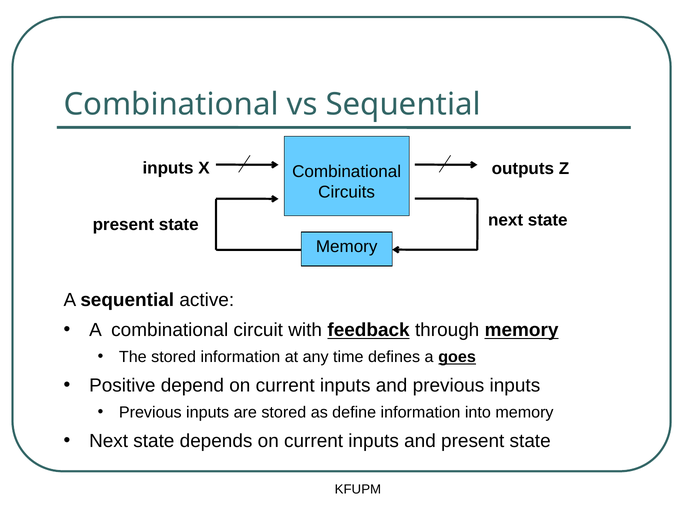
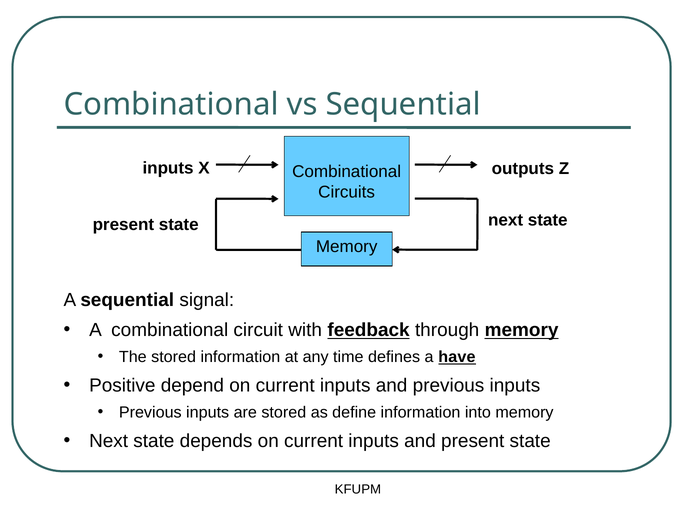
active: active -> signal (207, 300)
goes: goes -> have (457, 357)
